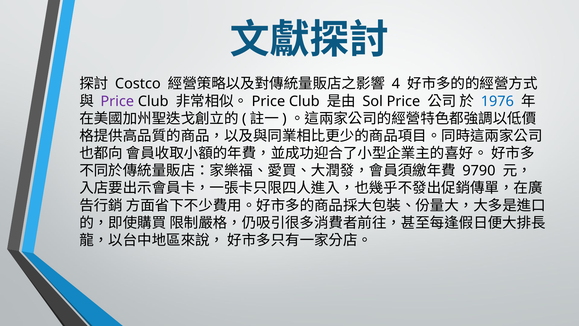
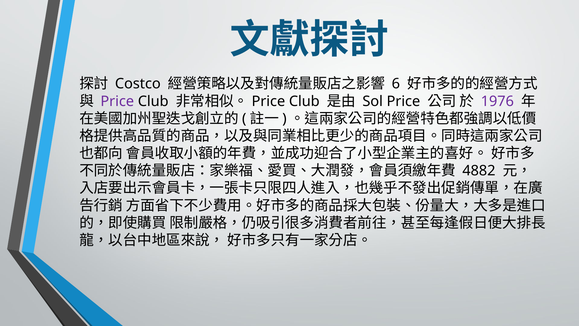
4: 4 -> 6 (396, 84)
1976 colour: blue -> purple (497, 101)
9790: 9790 -> 4882 (479, 171)
